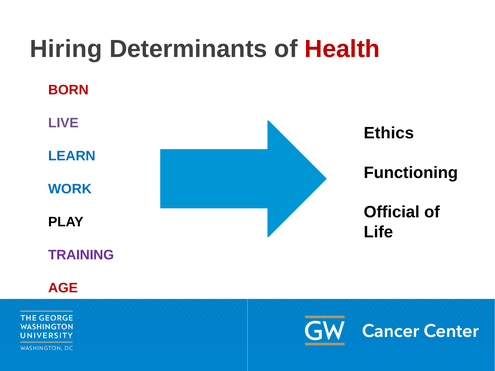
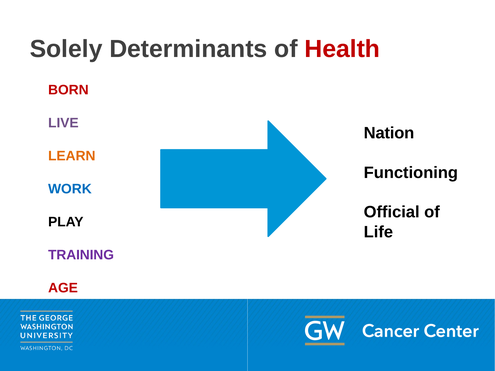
Hiring: Hiring -> Solely (66, 49)
Ethics: Ethics -> Nation (389, 133)
LEARN colour: blue -> orange (72, 156)
